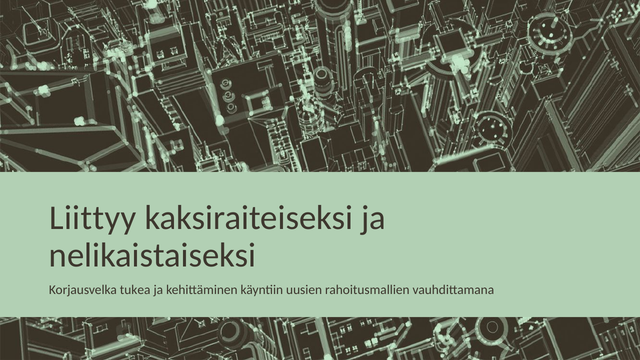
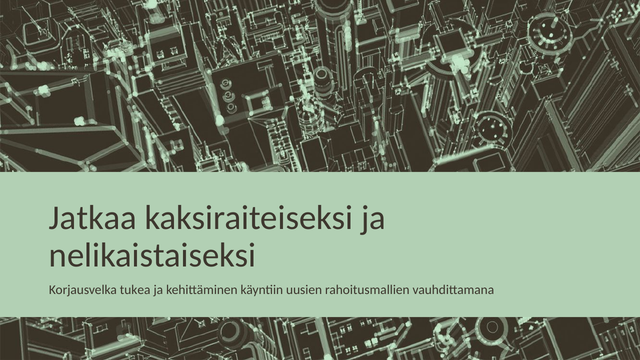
Liittyy: Liittyy -> Jatkaa (93, 218)
